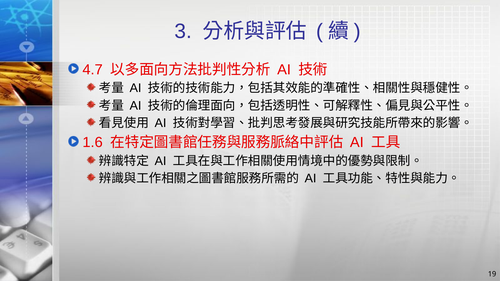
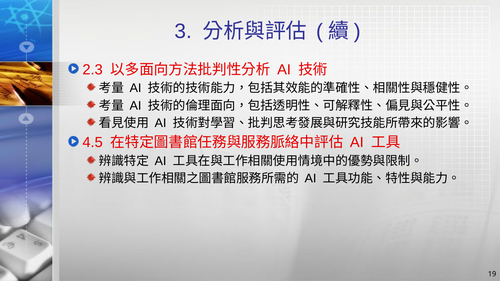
4.7: 4.7 -> 2.3 (93, 70)
1.6: 1.6 -> 4.5 (93, 143)
